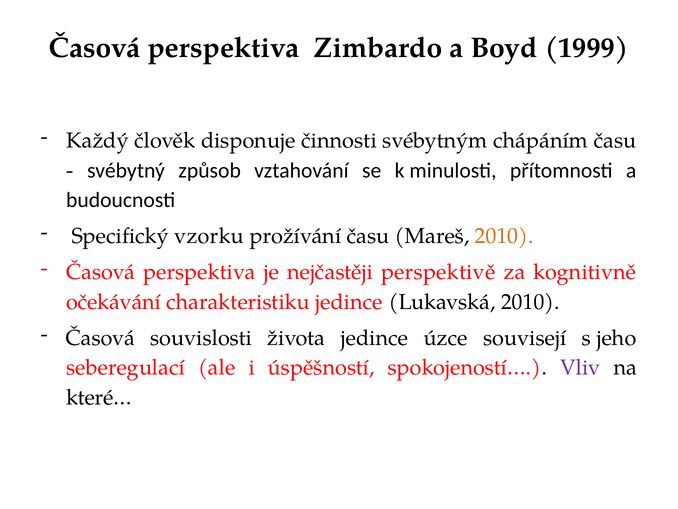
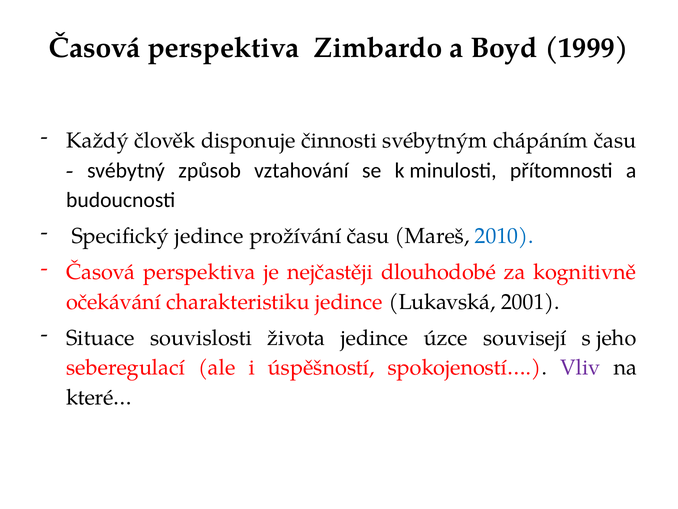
Specifický vzorku: vzorku -> jedince (209, 236)
2010 colour: orange -> blue (504, 236)
perspektivě: perspektivě -> dlouhodobé (438, 272)
Lukavská 2010: 2010 -> 2001 (530, 302)
Časová: Časová -> Situace (100, 338)
